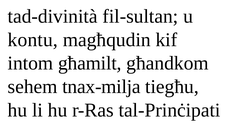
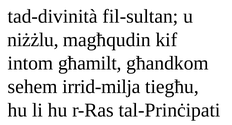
kontu: kontu -> niżżlu (33, 40)
tnax-milja: tnax-milja -> irrid-milja (101, 87)
